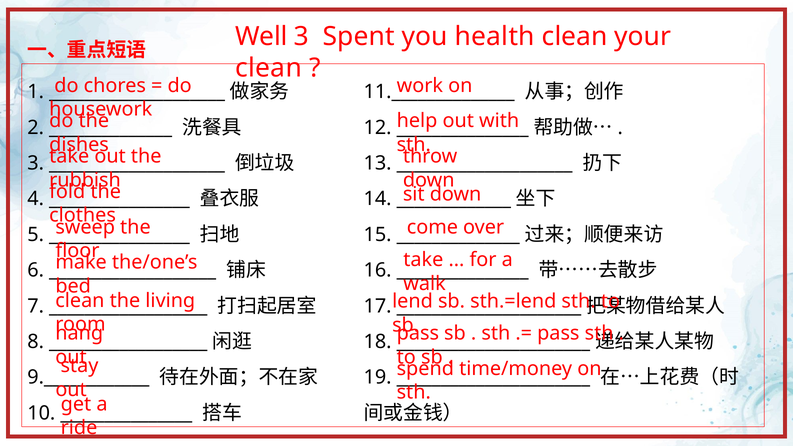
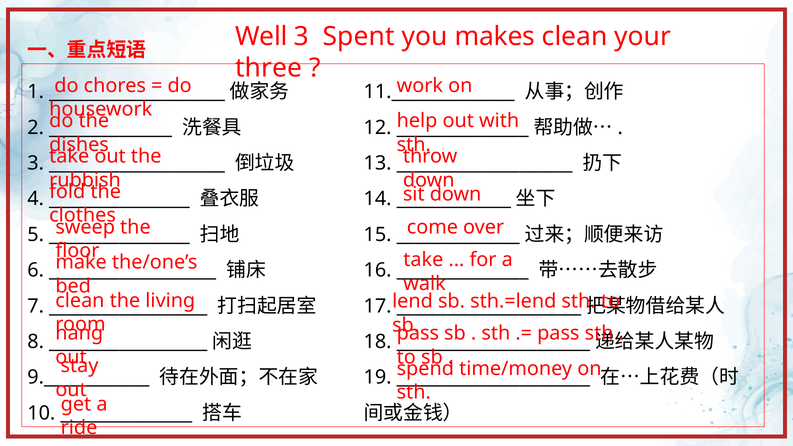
health: health -> makes (495, 36)
clean: clean -> three (269, 68)
